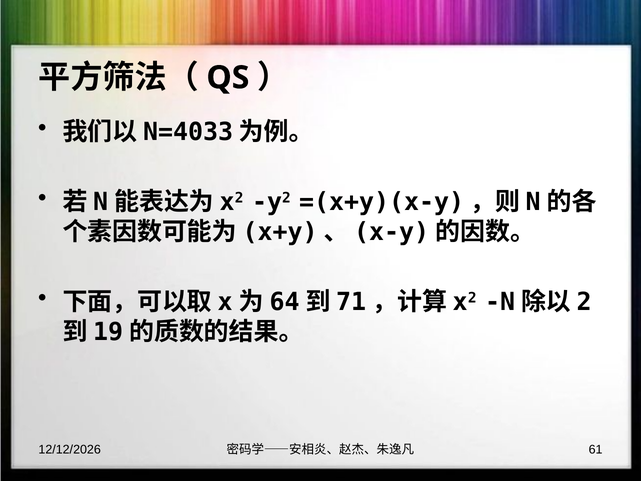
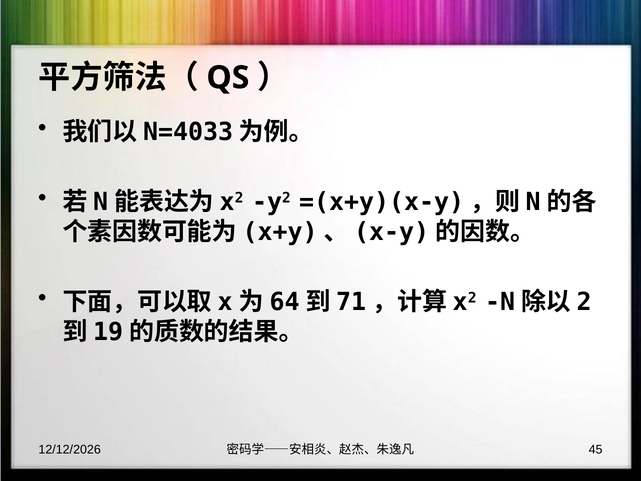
61: 61 -> 45 (596, 449)
